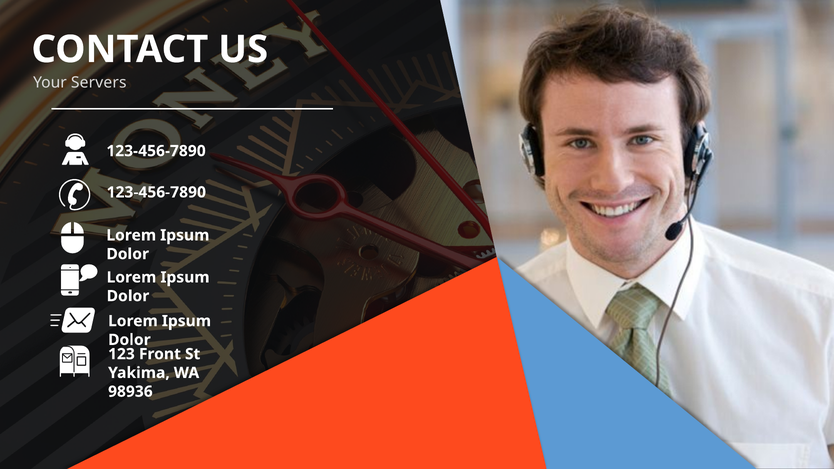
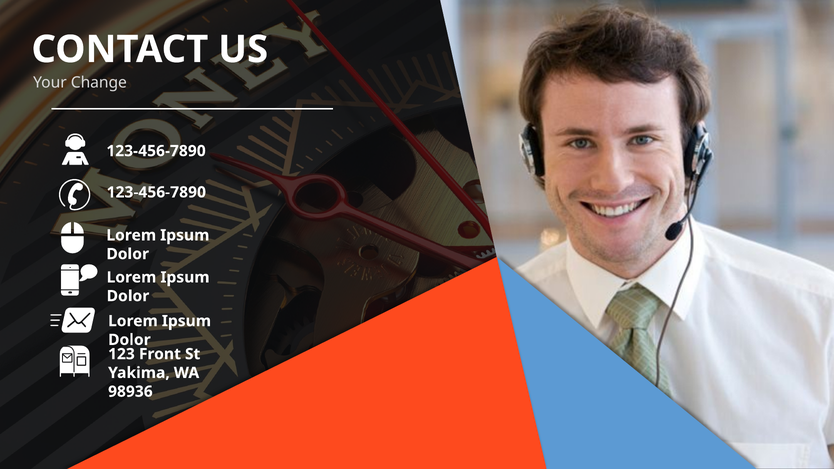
Servers: Servers -> Change (99, 83)
